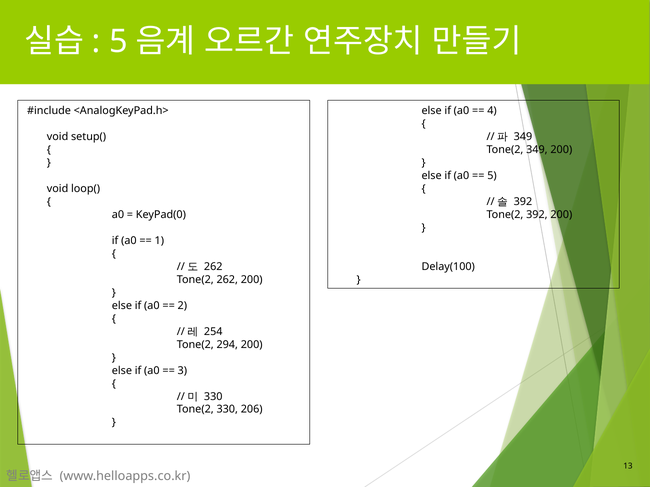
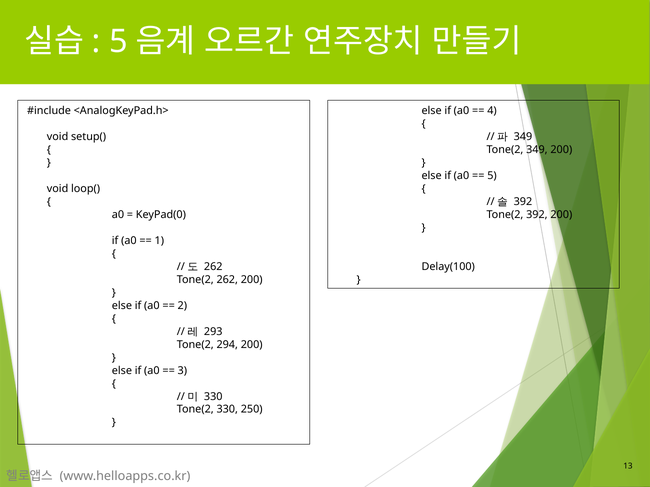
254: 254 -> 293 (213, 332)
206: 206 -> 250 (252, 410)
